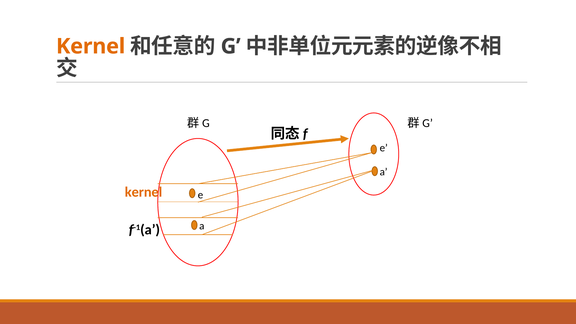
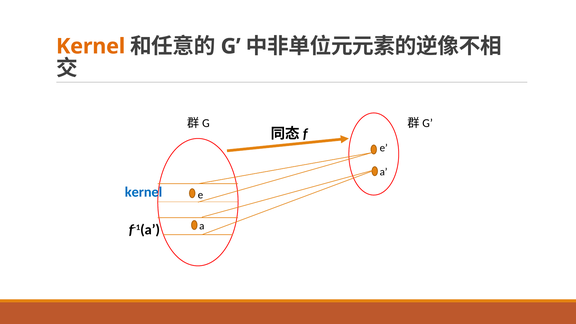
kernel colour: orange -> blue (143, 192)
